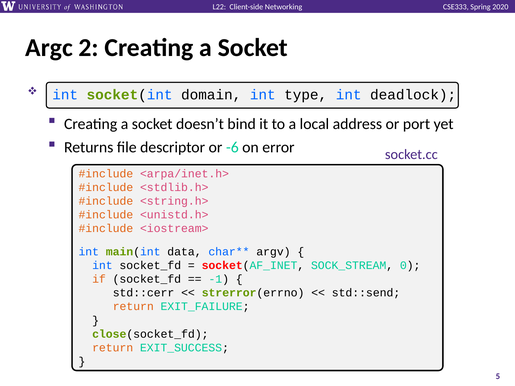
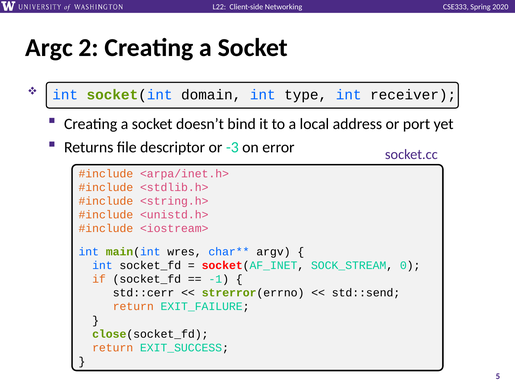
deadlock: deadlock -> receiver (413, 95)
-6: -6 -> -3 (232, 148)
data: data -> wres (184, 252)
